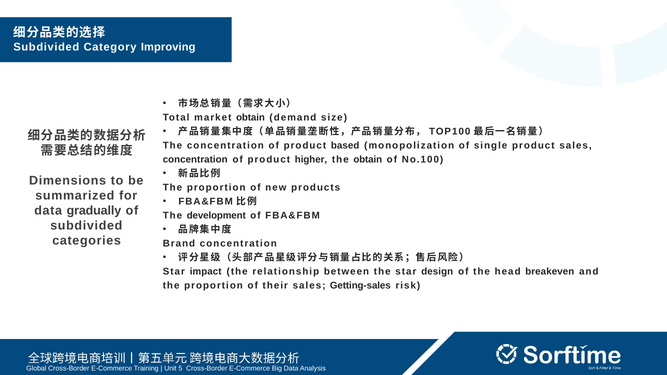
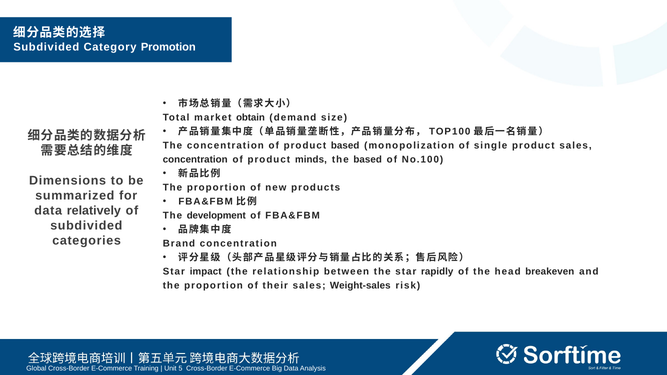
Improving: Improving -> Promotion (168, 47)
higher: higher -> minds (311, 160)
the obtain: obtain -> based (368, 160)
gradually: gradually -> relatively (94, 211)
design: design -> rapidly (437, 272)
Getting-sales: Getting-sales -> Weight-sales (360, 286)
